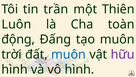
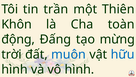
Luôn: Luôn -> Khôn (17, 24)
tạo muôn: muôn -> mừng (117, 39)
hữu colour: purple -> blue (123, 54)
